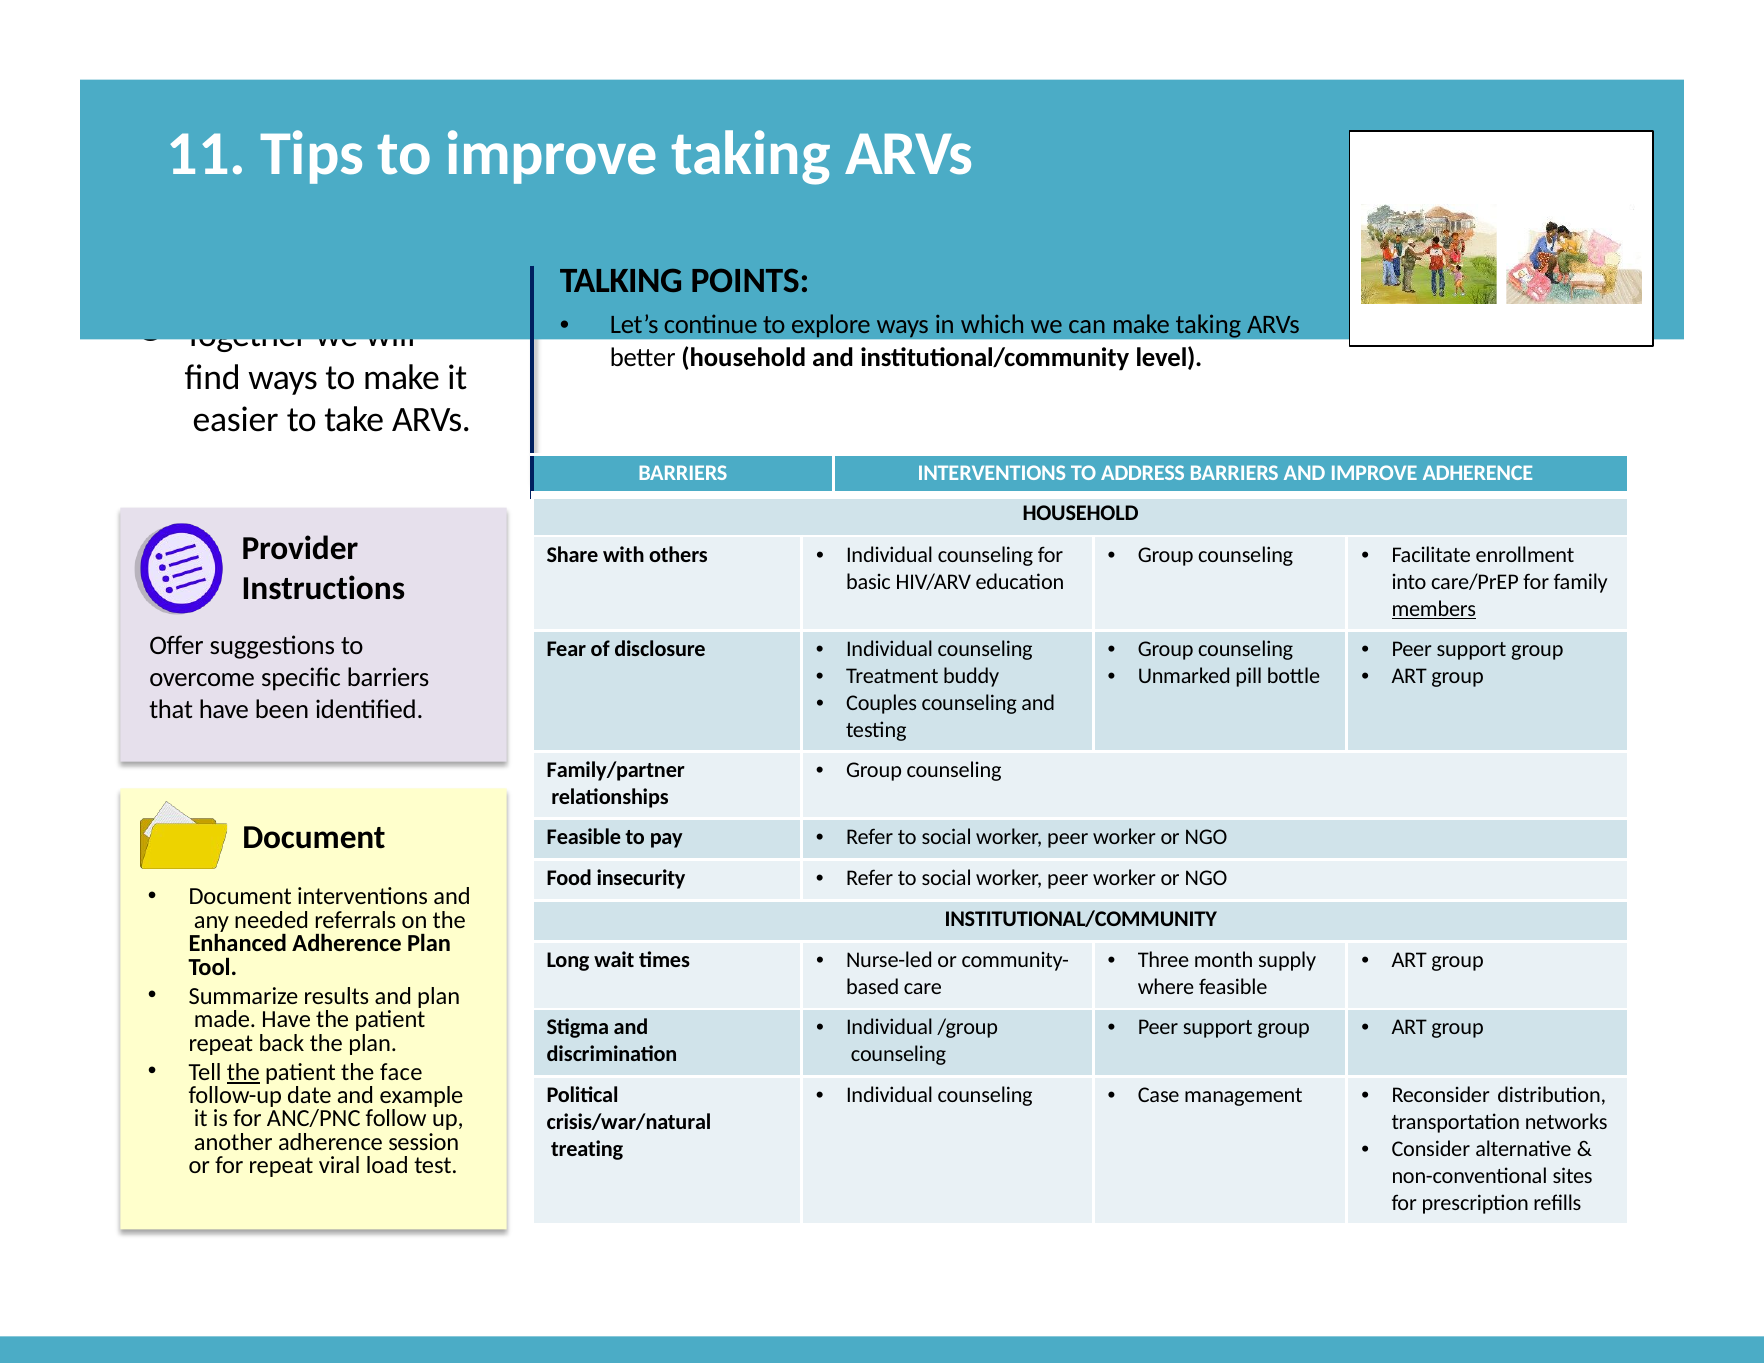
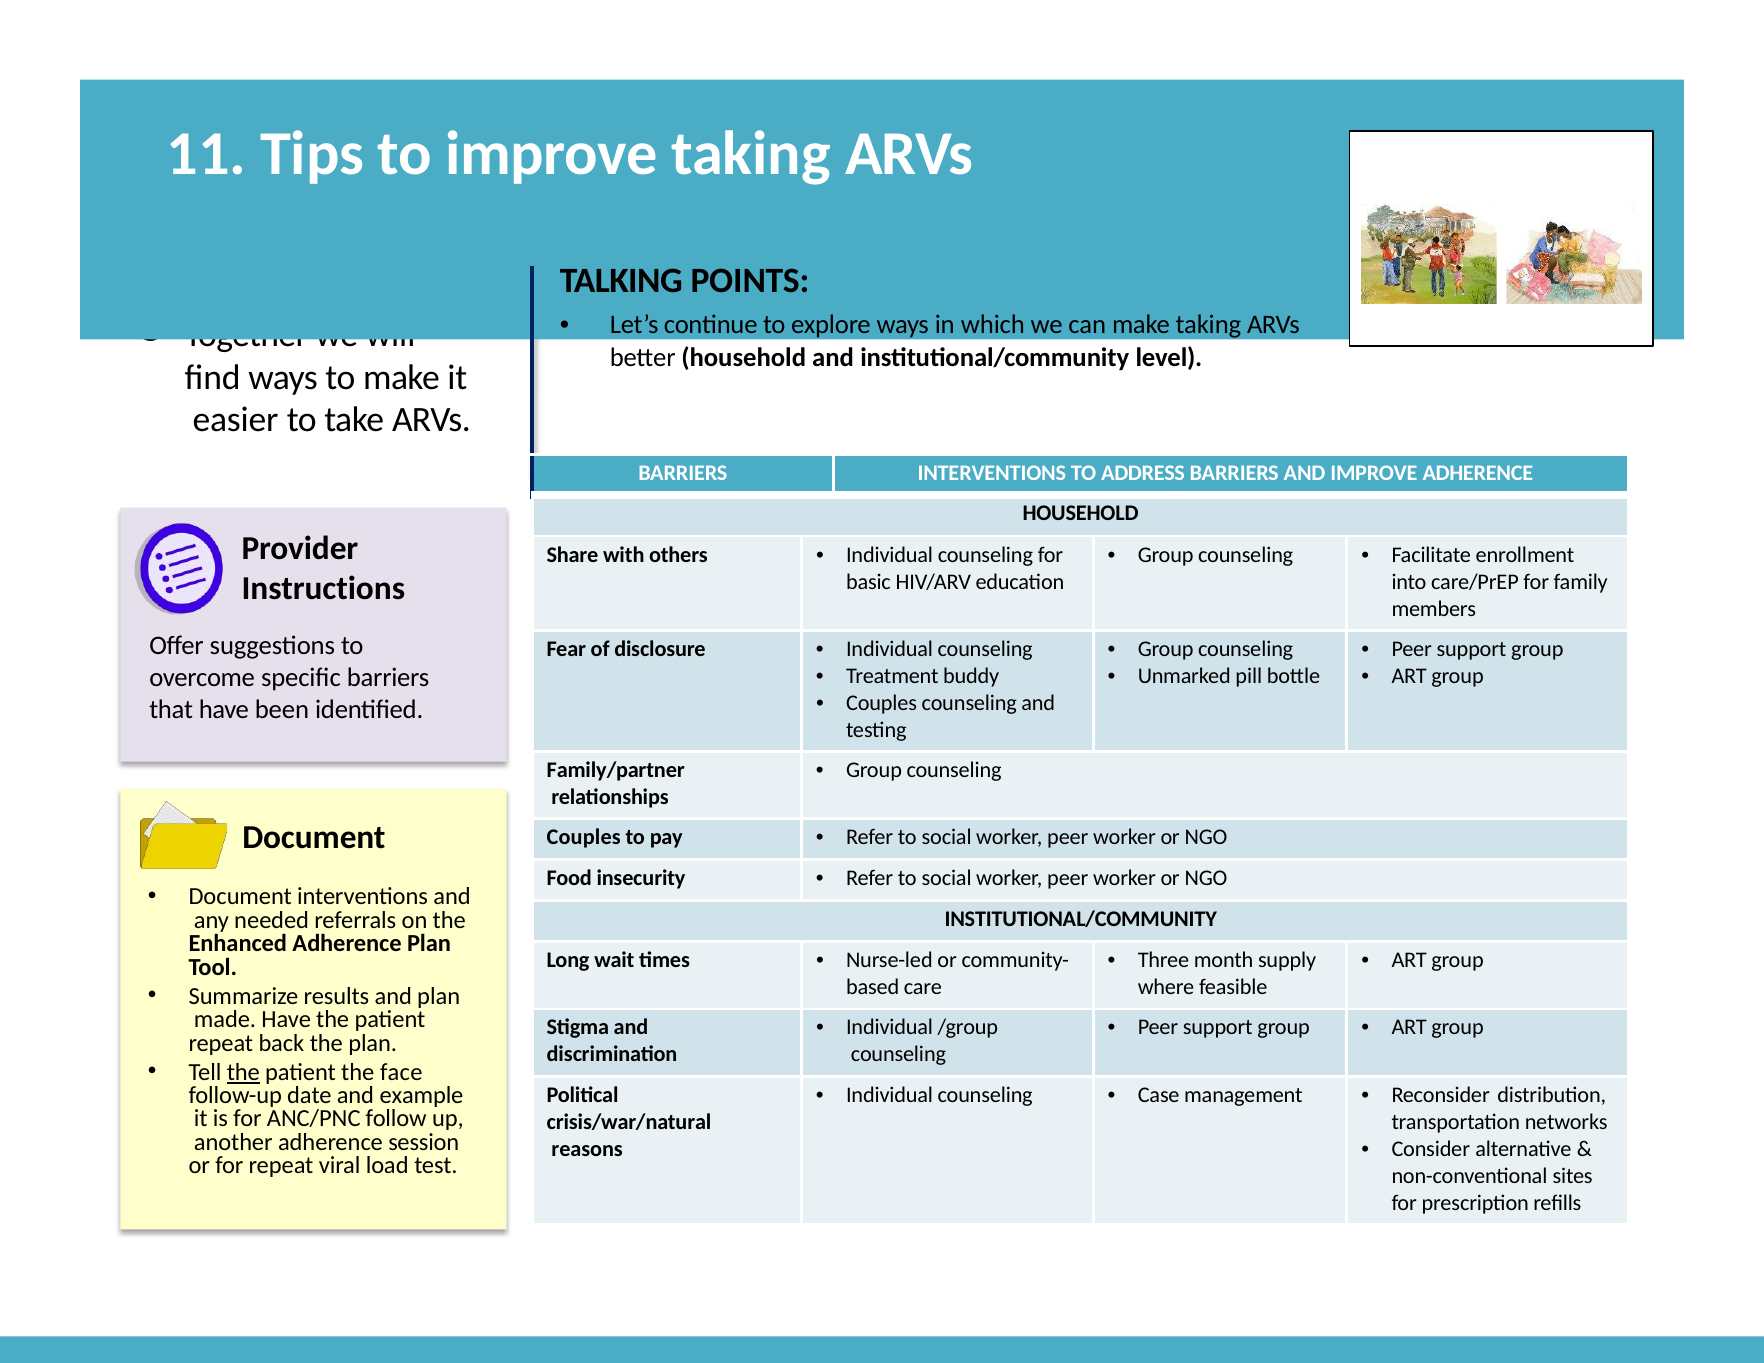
members underline: present -> none (1434, 609)
Feasible: Feasible -> Couples (584, 837)
treating: treating -> reasons (587, 1149)
